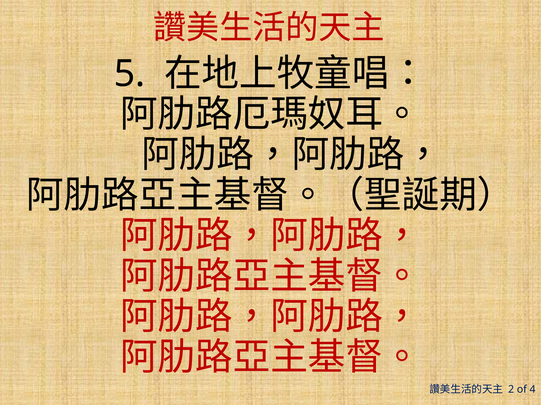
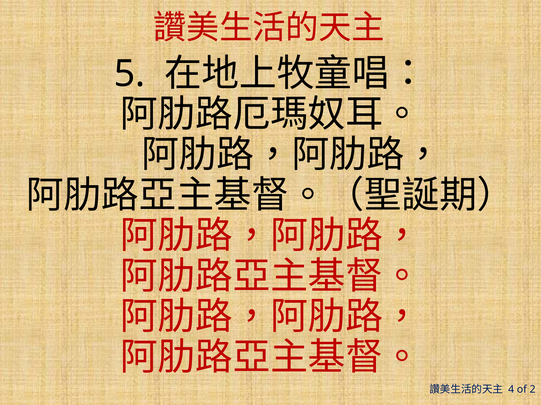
2: 2 -> 4 (511, 390)
4: 4 -> 2 (533, 390)
